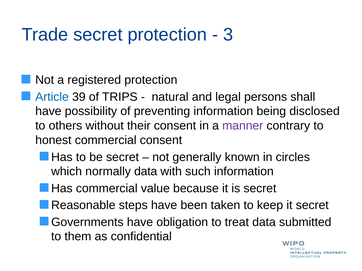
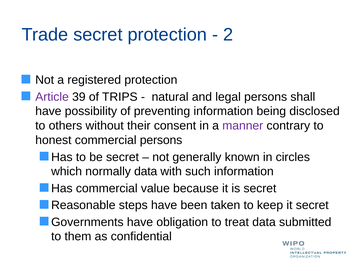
3: 3 -> 2 (228, 35)
Article colour: blue -> purple (52, 97)
commercial consent: consent -> persons (161, 140)
